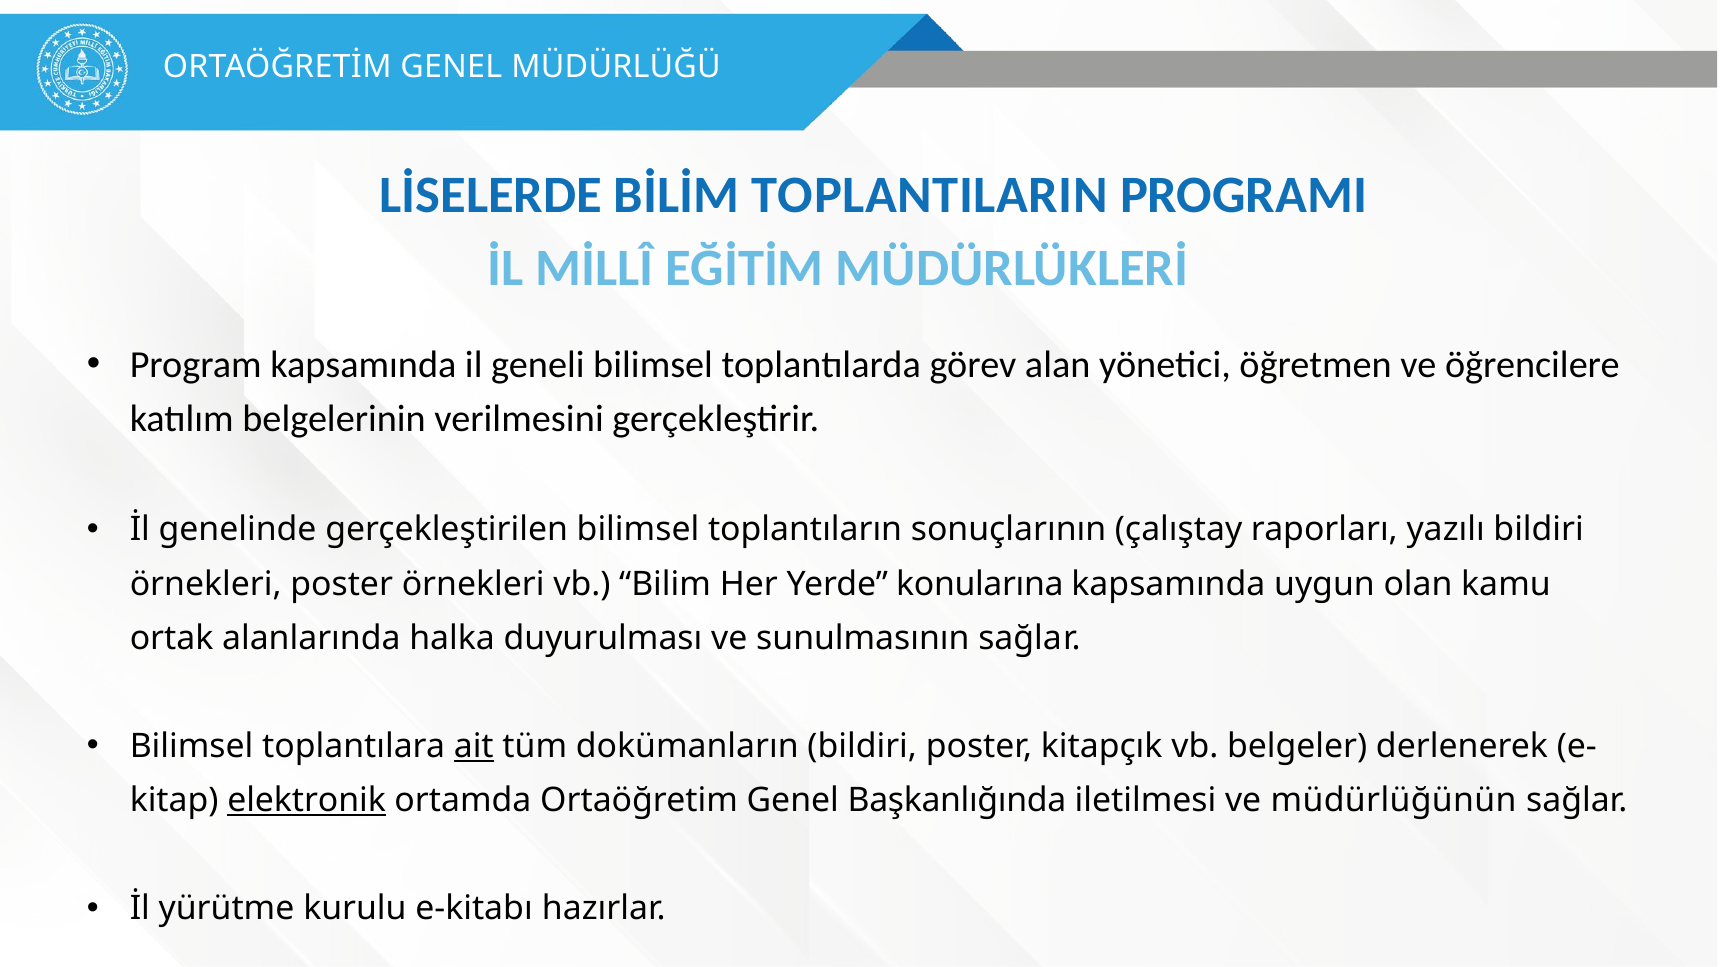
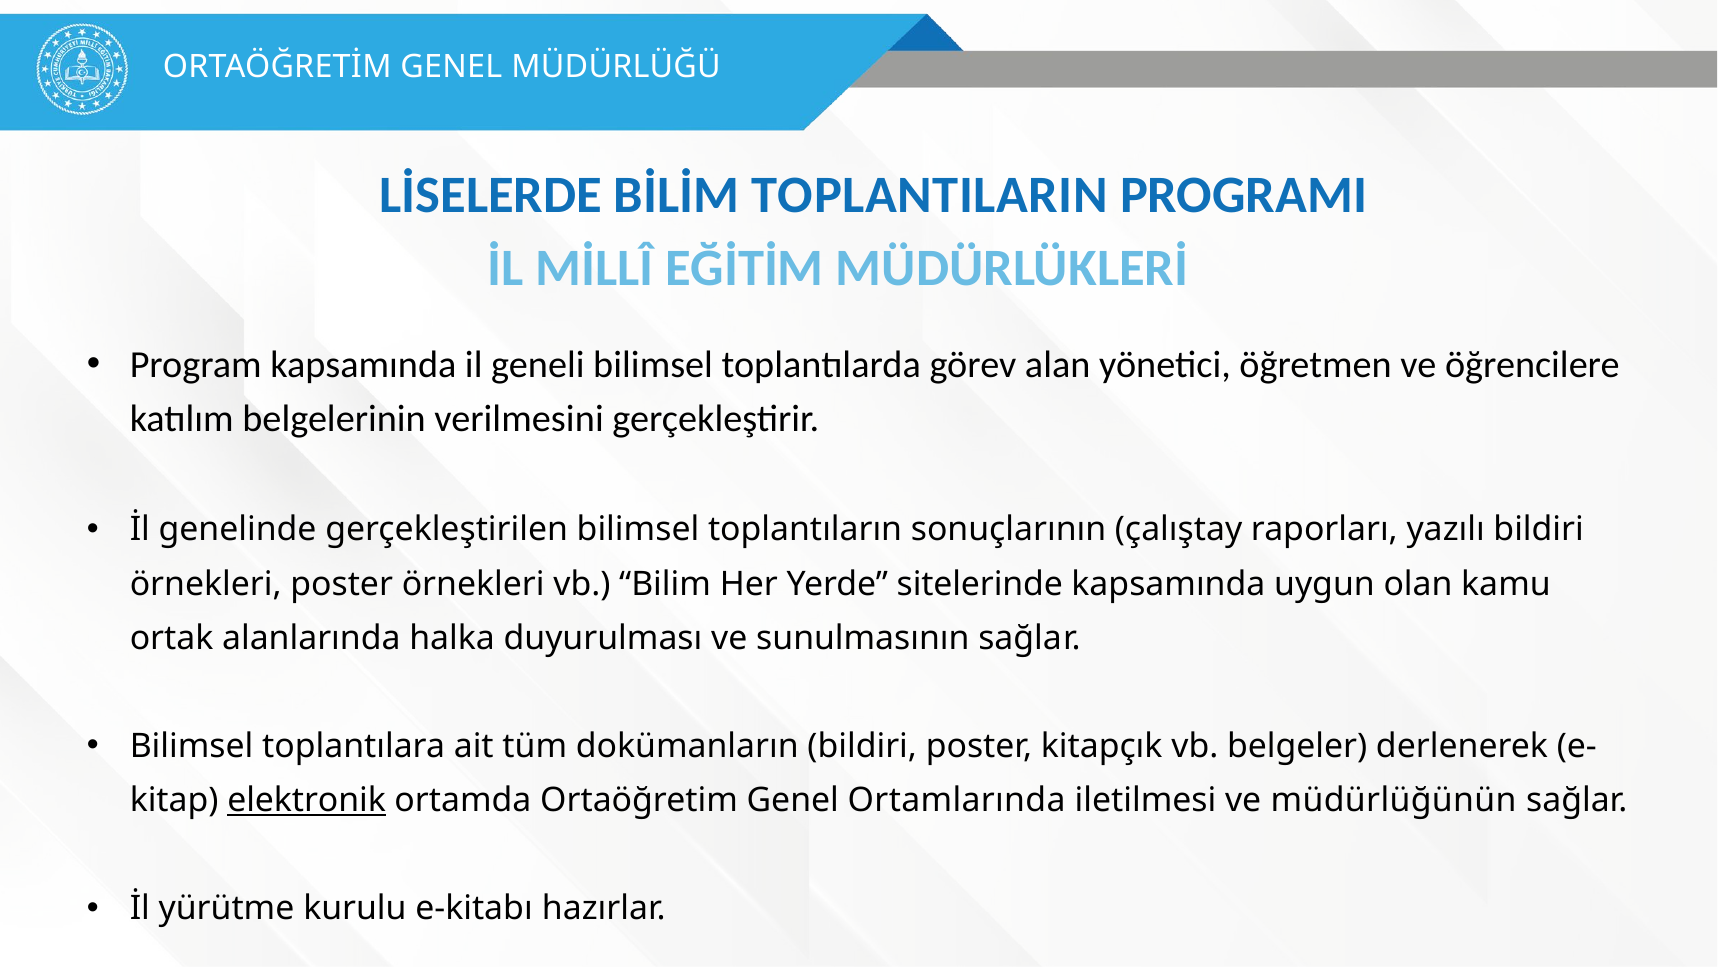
konularına: konularına -> sitelerinde (980, 584)
ait underline: present -> none (474, 747)
Başkanlığında: Başkanlığında -> Ortamlarında (957, 801)
